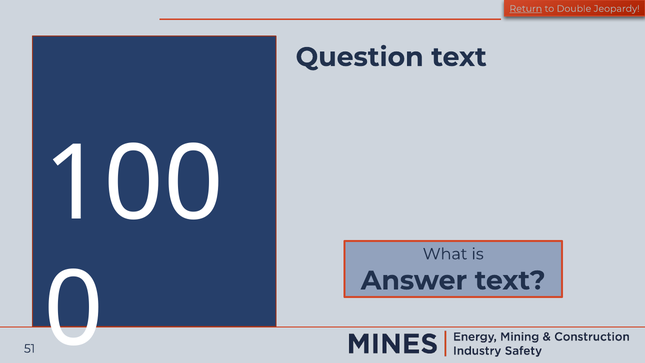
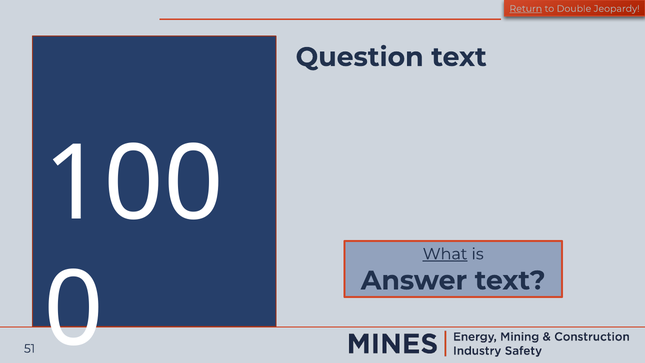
What underline: none -> present (445, 254)
